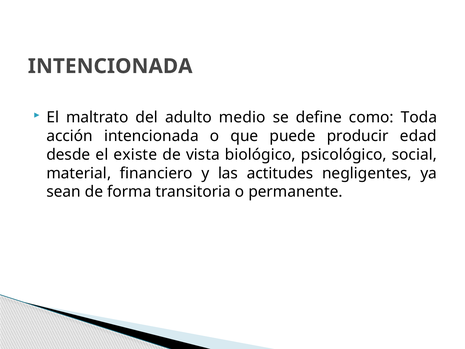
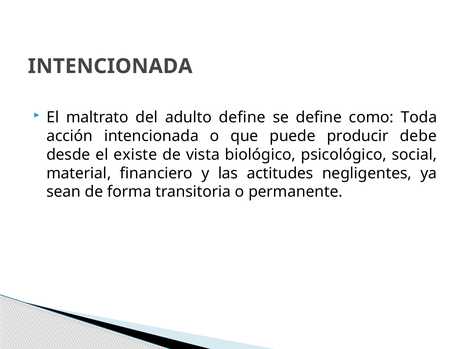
adulto medio: medio -> define (242, 117)
edad: edad -> debe (418, 136)
